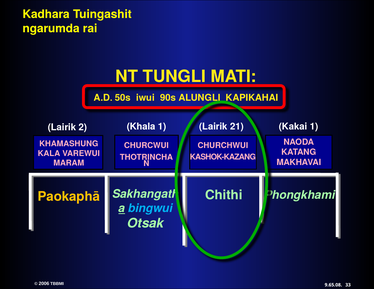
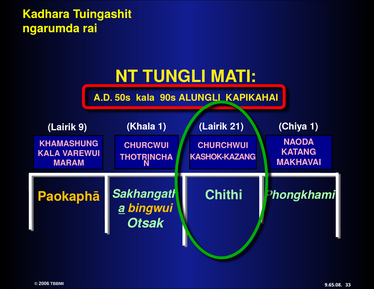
50s iwui: iwui -> kala (145, 98)
Kakai: Kakai -> Chiya (293, 127)
2: 2 -> 9 (83, 127)
bingwui colour: light blue -> yellow (150, 208)
